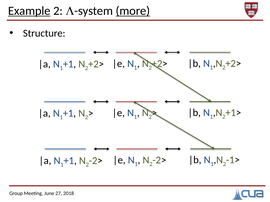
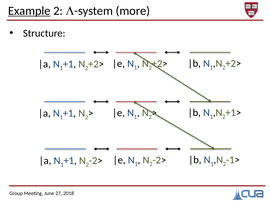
more underline: present -> none (133, 11)
